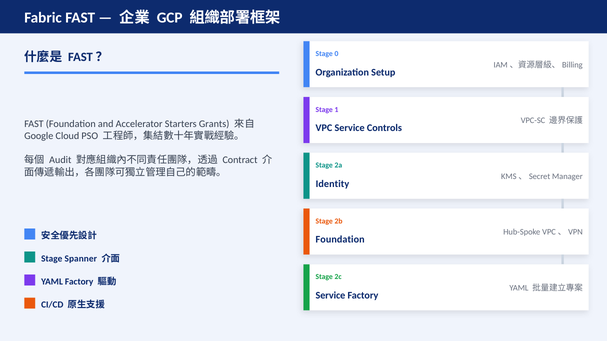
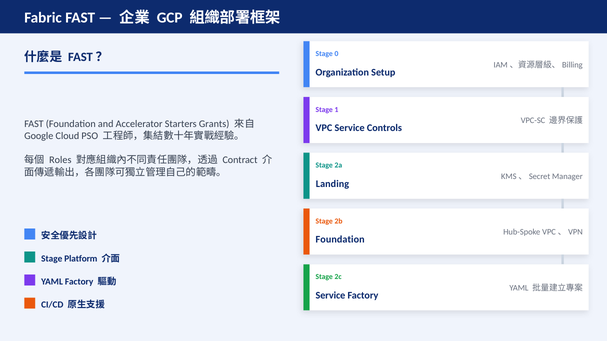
Audit: Audit -> Roles (60, 160)
Identity: Identity -> Landing (332, 184)
Spanner: Spanner -> Platform (81, 259)
